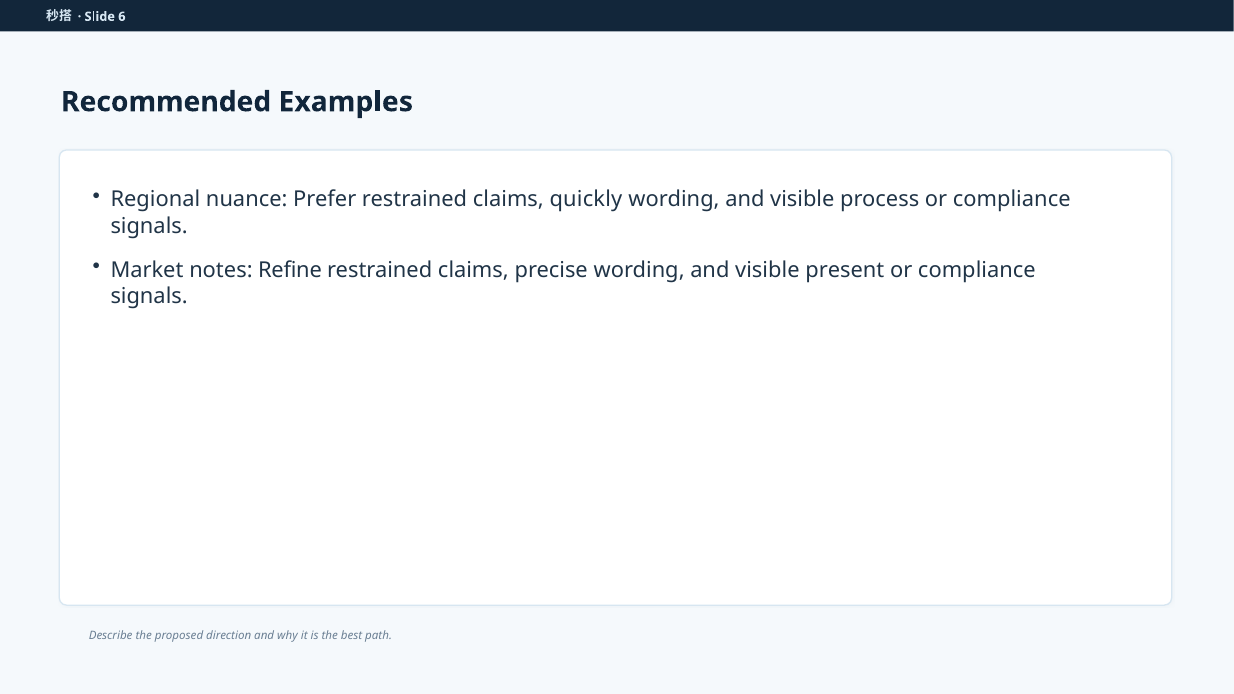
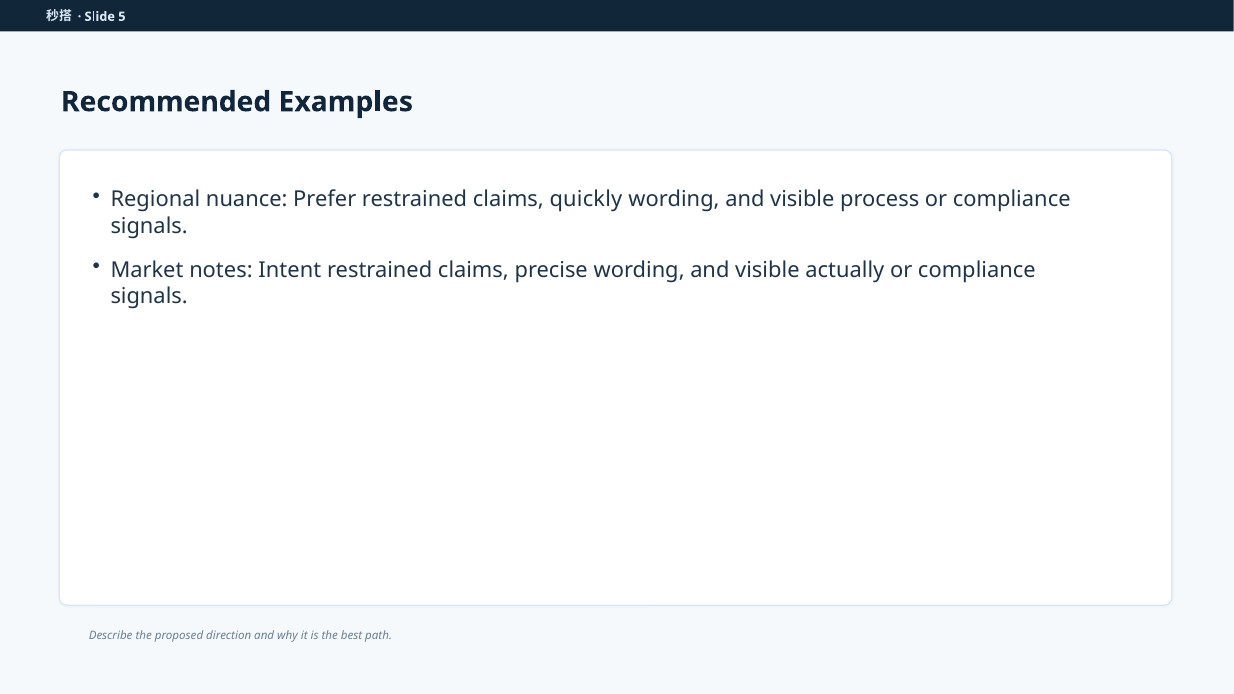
6: 6 -> 5 (122, 17)
Refine: Refine -> Intent (290, 270)
present: present -> actually (845, 270)
